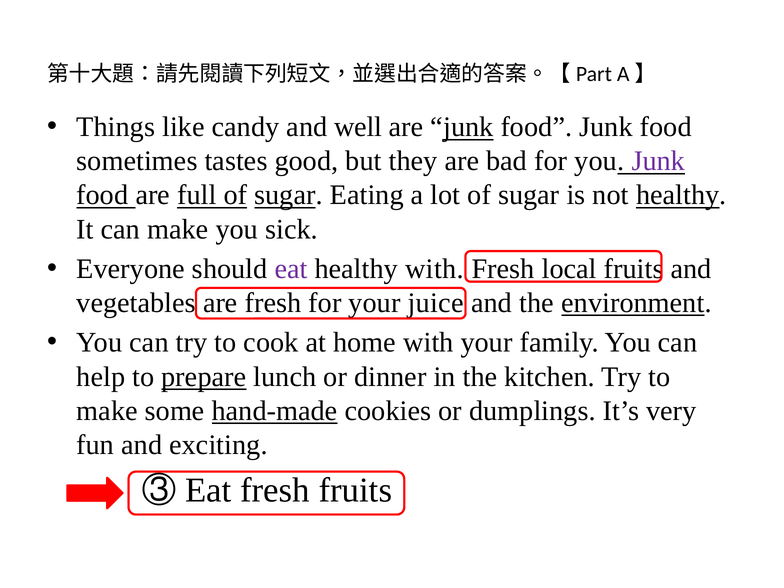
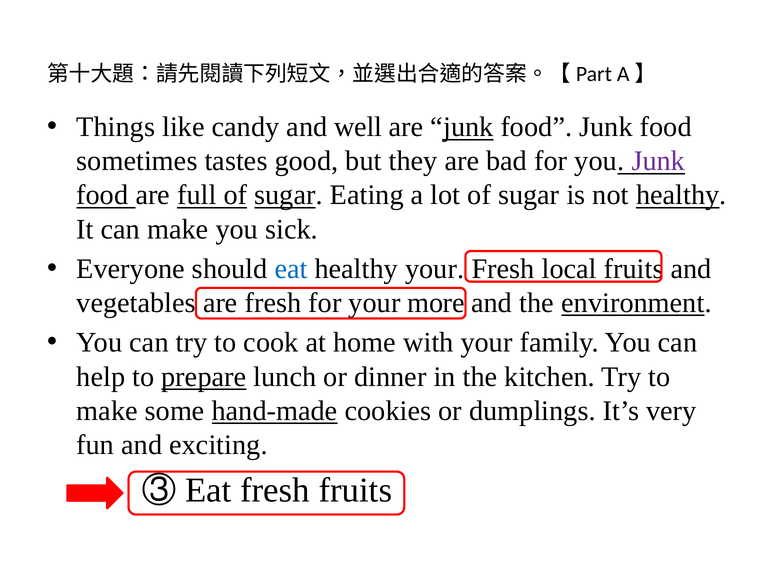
eat colour: purple -> blue (291, 269)
healthy with: with -> your (435, 269)
juice: juice -> more (436, 303)
